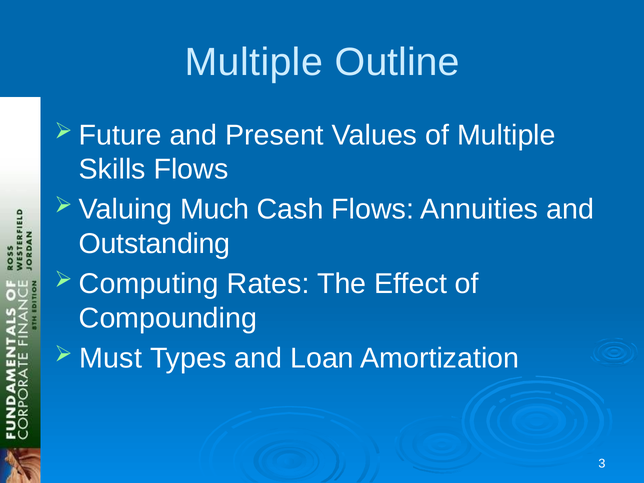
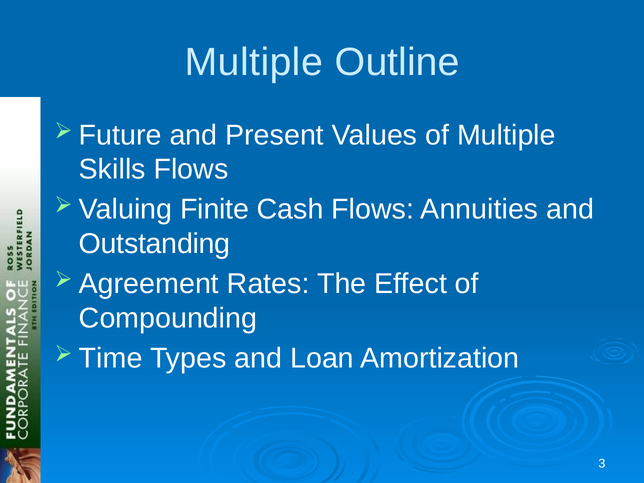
Much: Much -> Finite (215, 210)
Computing: Computing -> Agreement (149, 284)
Must: Must -> Time (111, 358)
